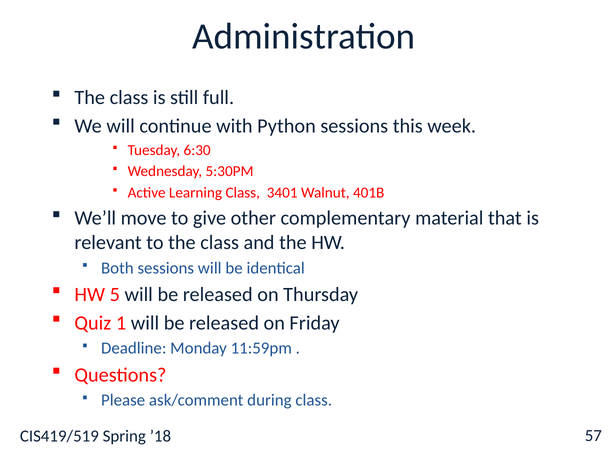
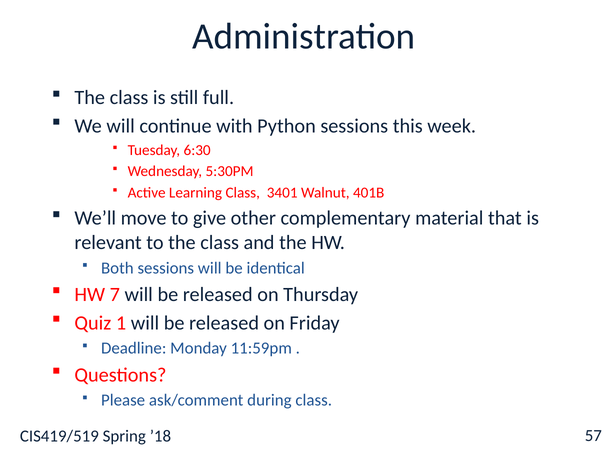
5: 5 -> 7 (115, 295)
